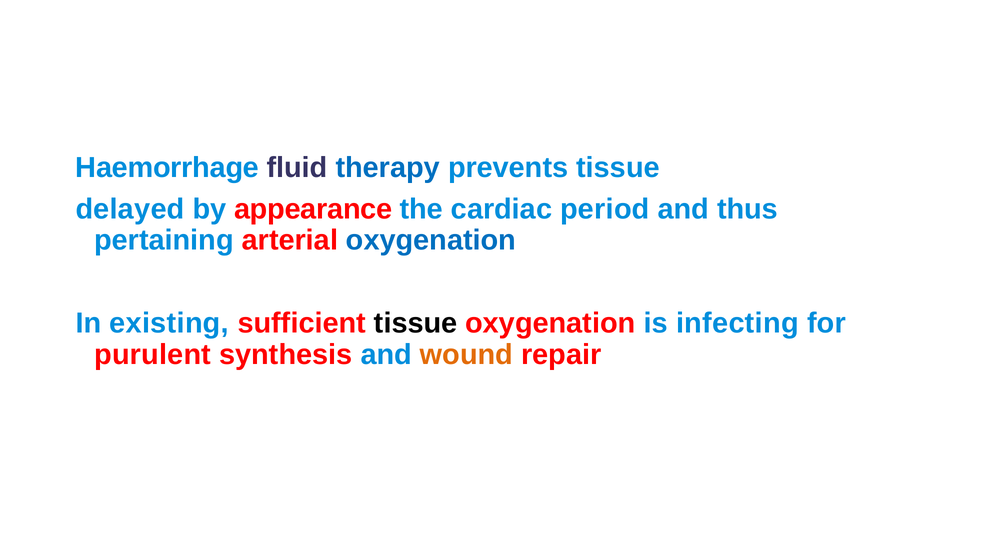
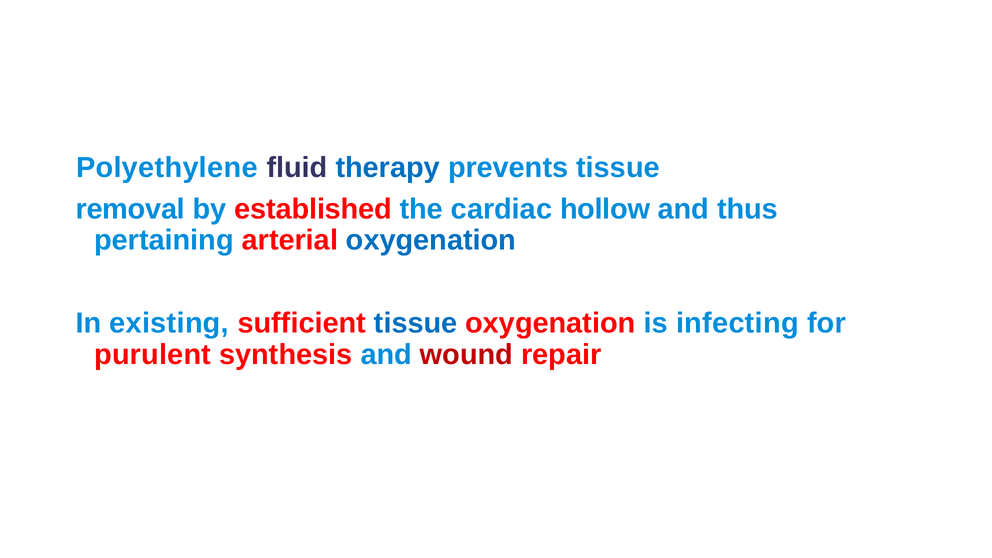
Haemorrhage: Haemorrhage -> Polyethylene (167, 168)
delayed: delayed -> removal (130, 209)
appearance: appearance -> established (313, 209)
period: period -> hollow (605, 209)
tissue colour: black -> blue (416, 323)
wound colour: orange -> red (466, 355)
